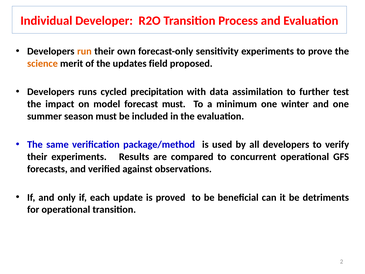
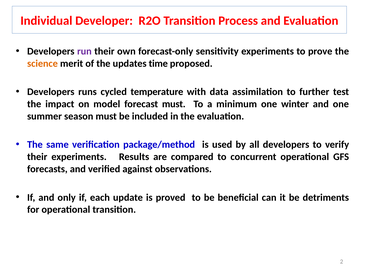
run colour: orange -> purple (84, 51)
field: field -> time (158, 63)
precipitation: precipitation -> temperature (157, 92)
